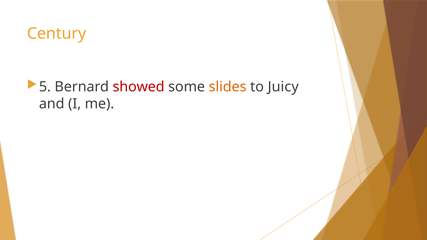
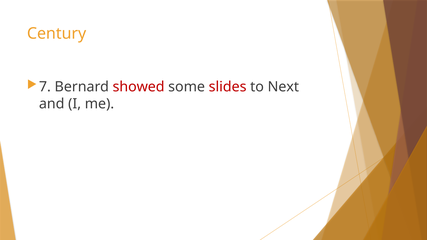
5: 5 -> 7 (45, 87)
slides colour: orange -> red (228, 87)
Juicy: Juicy -> Next (283, 87)
